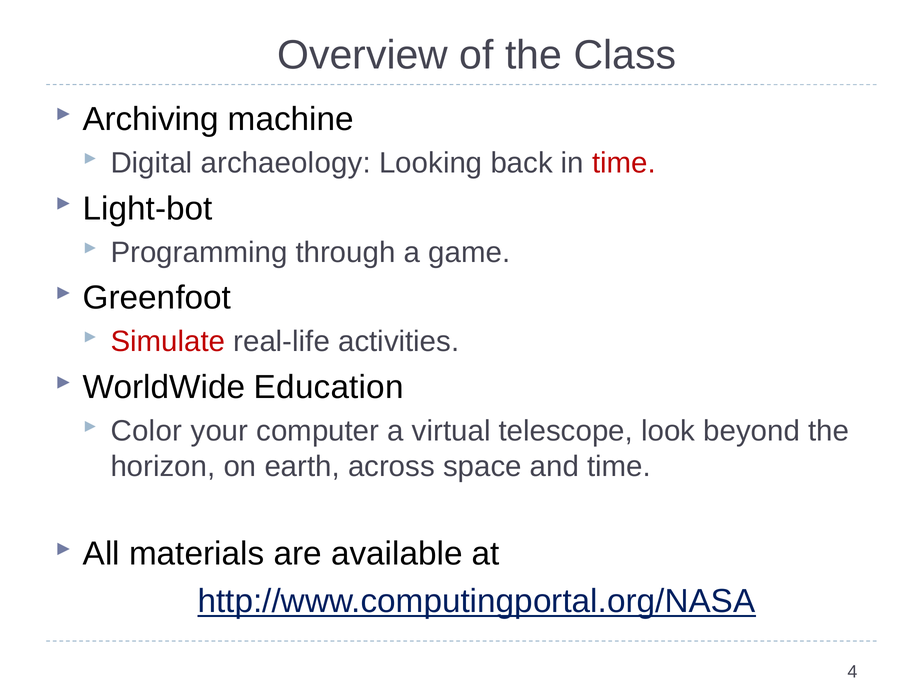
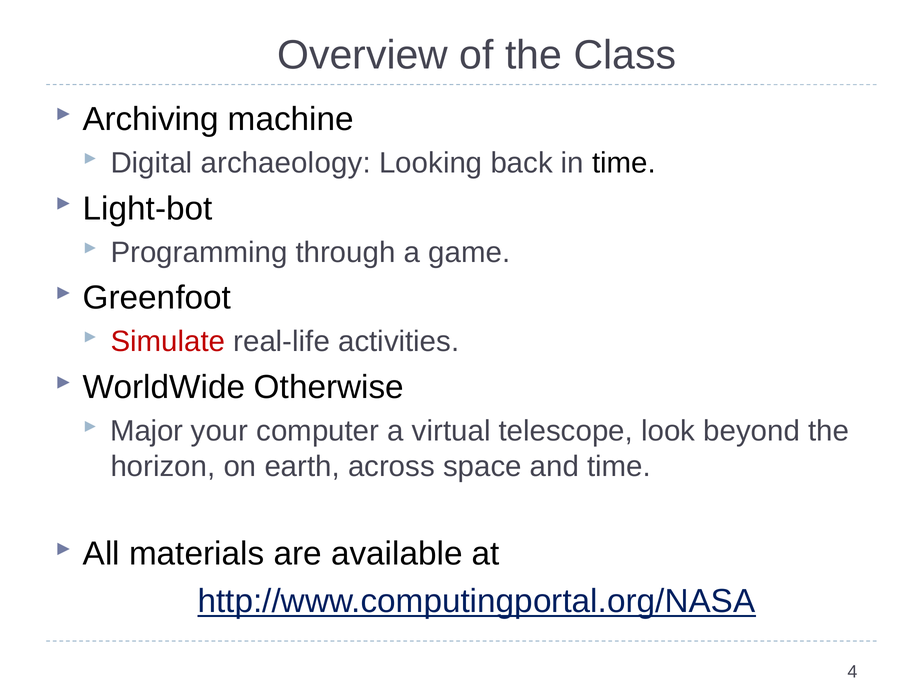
time colour: red -> black (624, 163)
Education: Education -> Otherwise (329, 387)
Color: Color -> Major (147, 431)
